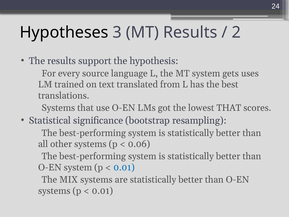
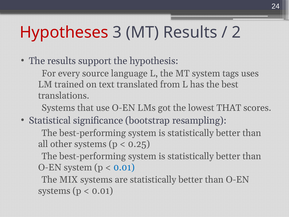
Hypotheses colour: black -> red (64, 32)
gets: gets -> tags (231, 73)
0.06: 0.06 -> 0.25 (139, 144)
